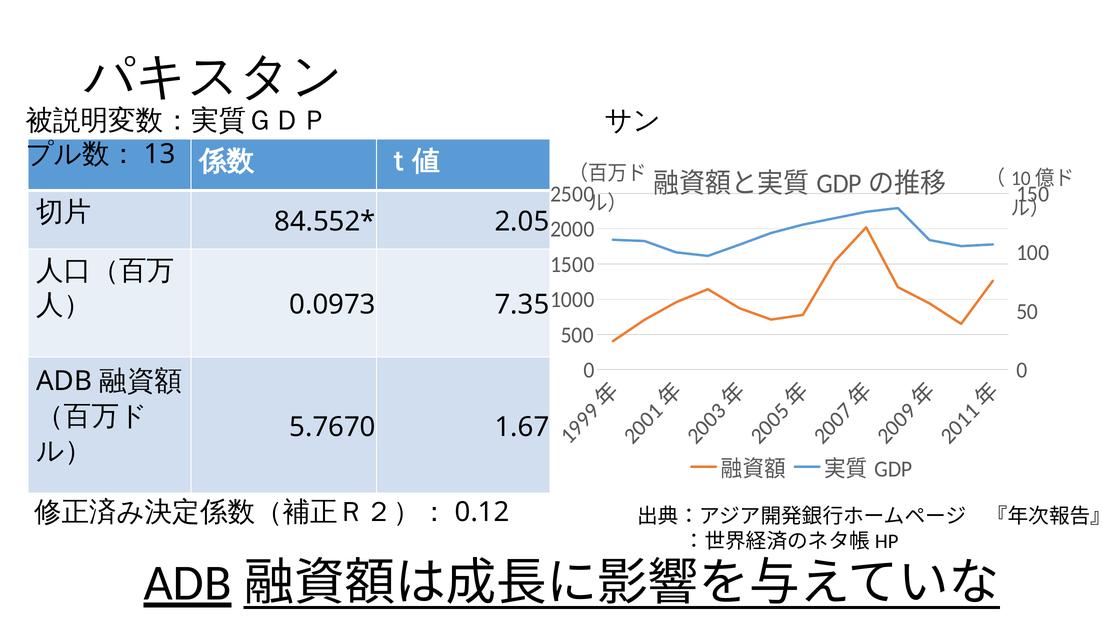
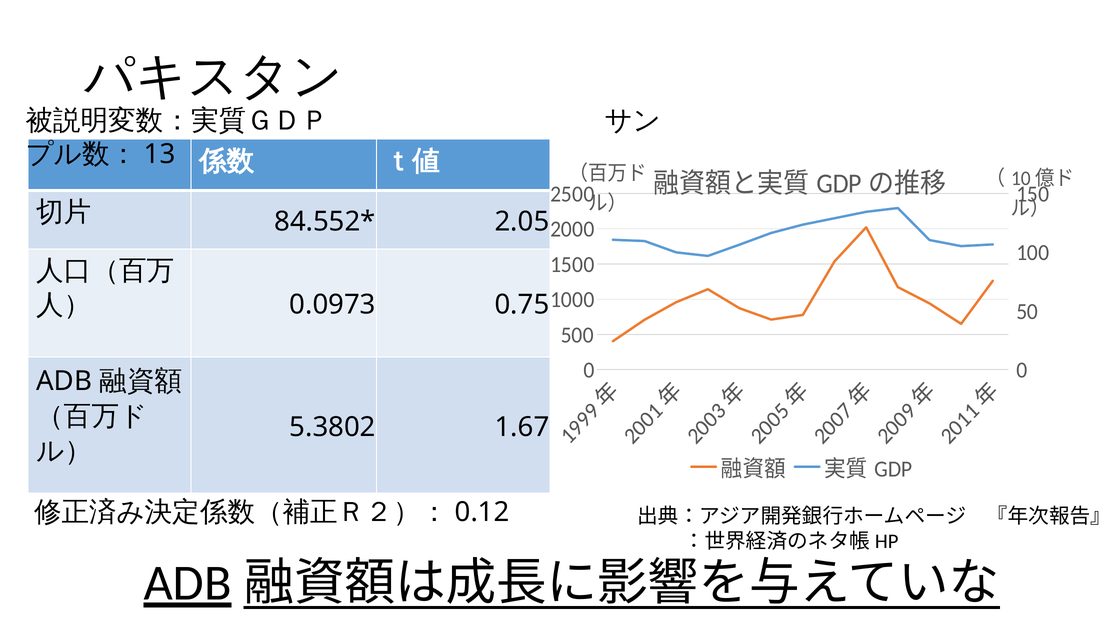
7.35: 7.35 -> 0.75 (522, 305)
5.7670: 5.7670 -> 5.3802 (333, 427)
